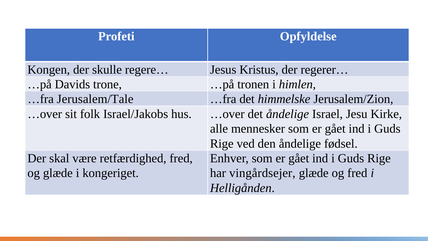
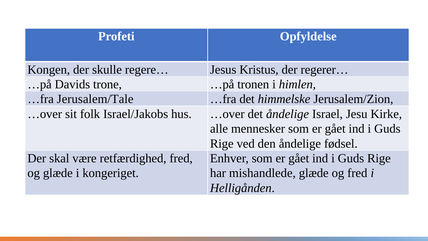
vingårdsejer: vingårdsejer -> mishandlede (262, 173)
